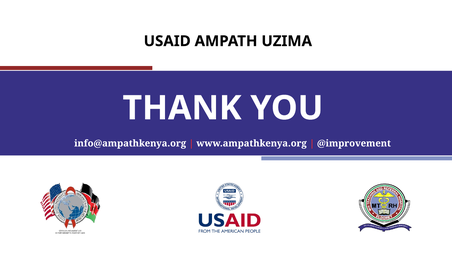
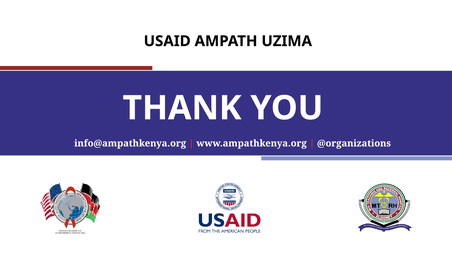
@improvement: @improvement -> @organizations (354, 143)
